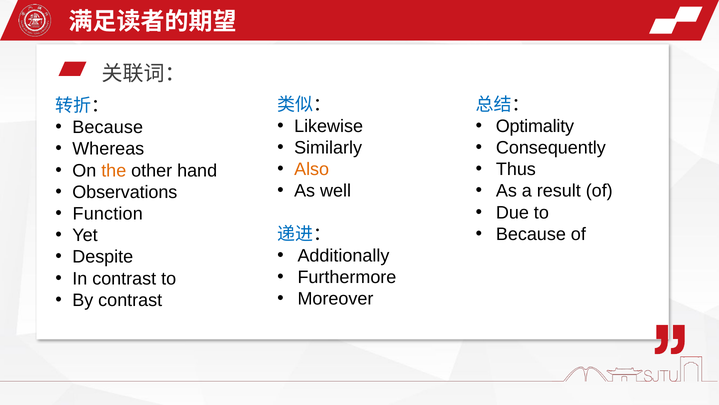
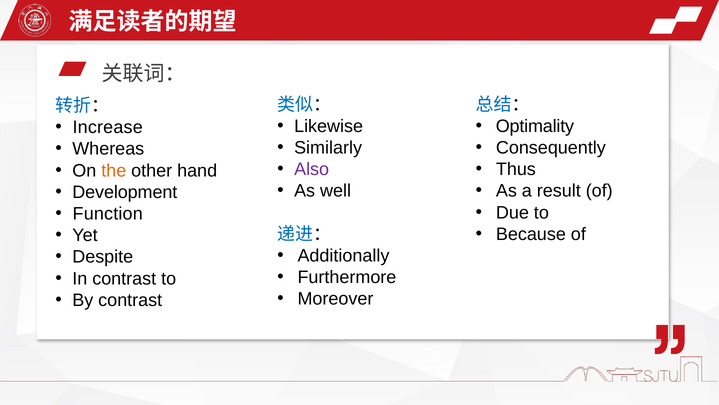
Because: Because -> Increase (108, 127)
Also colour: orange -> purple (312, 169)
Observations: Observations -> Development (125, 192)
